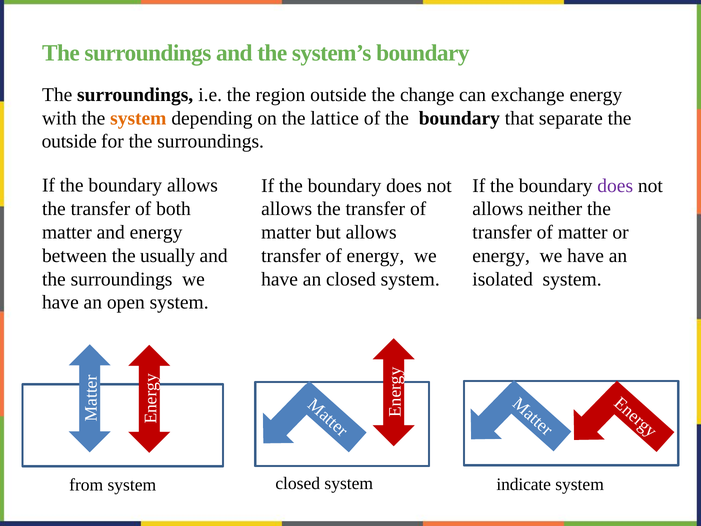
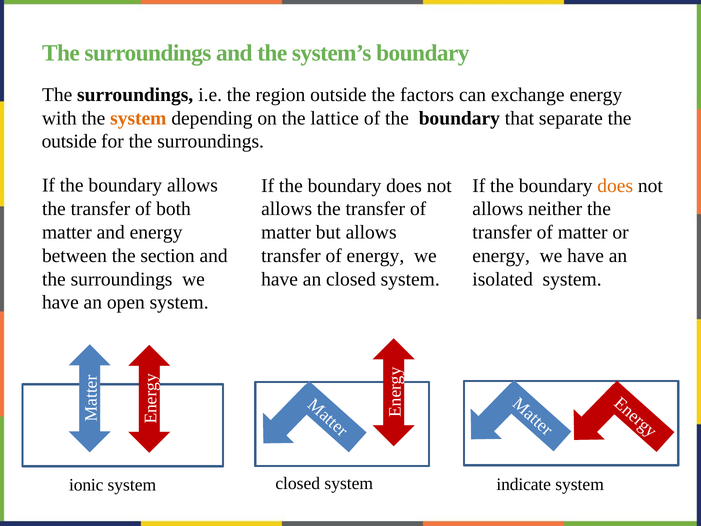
change: change -> factors (427, 95)
does colour: purple -> orange (615, 185)
usually: usually -> section (168, 256)
from: from -> ionic (86, 485)
